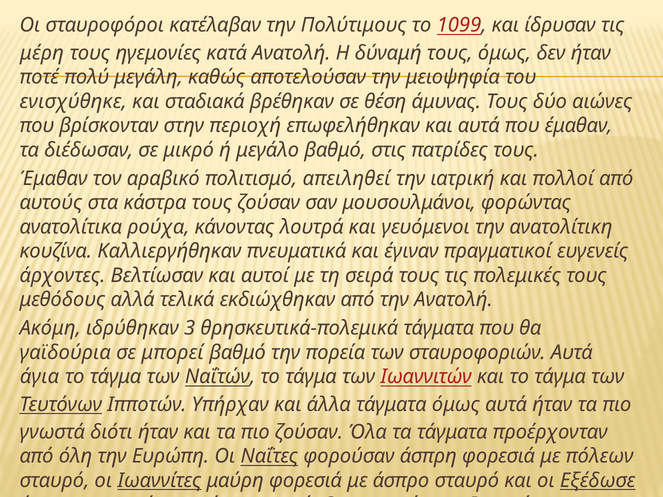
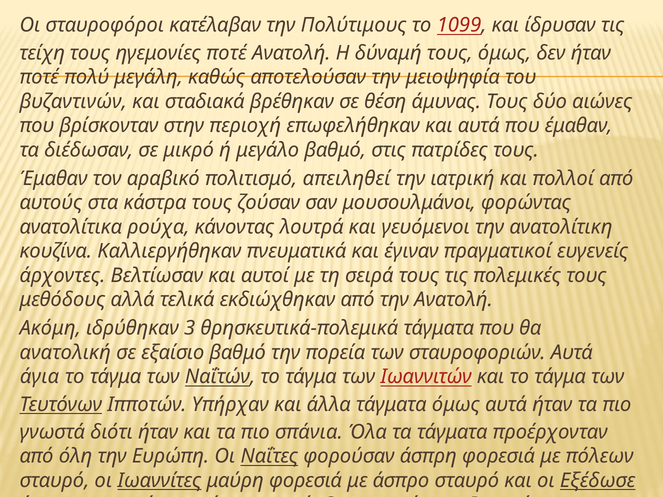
μέρη: μέρη -> τείχη (42, 53)
ηγεμονίες κατά: κατά -> ποτέ (226, 53)
ενισχύθηκε: ενισχύθηκε -> βυζαντινών (73, 102)
γαϊδούρια: γαϊδούρια -> ανατολική (65, 353)
μπορεί: μπορεί -> εξαίσιο (173, 353)
πιο ζούσαν: ζούσαν -> σπάνια (309, 432)
